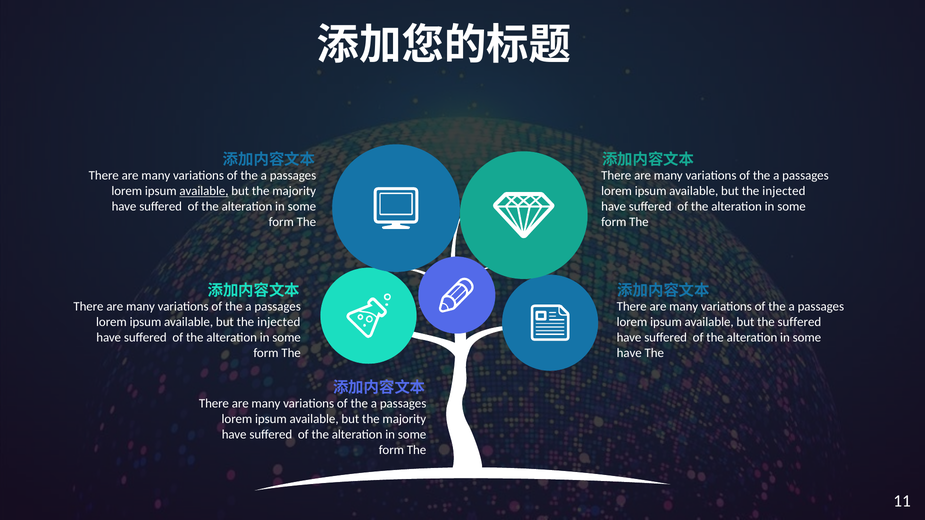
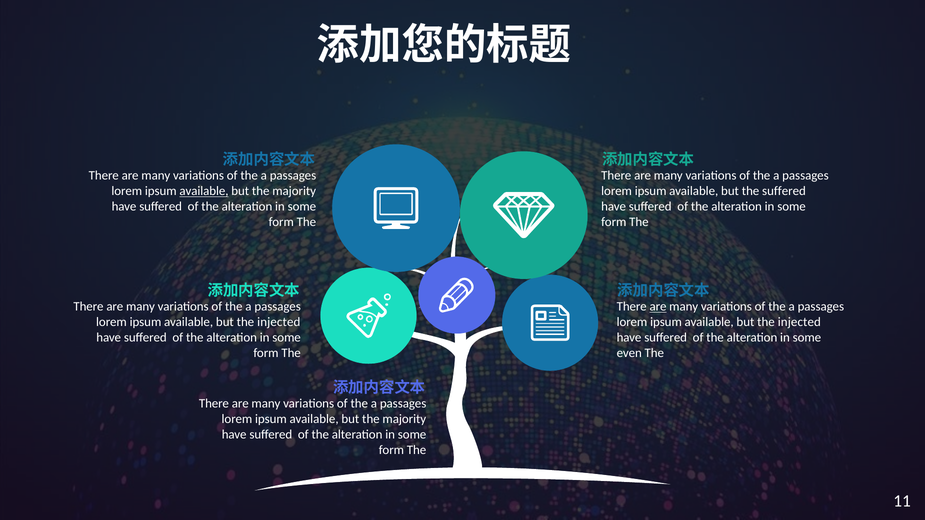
injected: injected -> suffered (784, 191)
are underline: none -> present (658, 307)
suffered: suffered -> injected (799, 322)
have: have -> even (629, 353)
